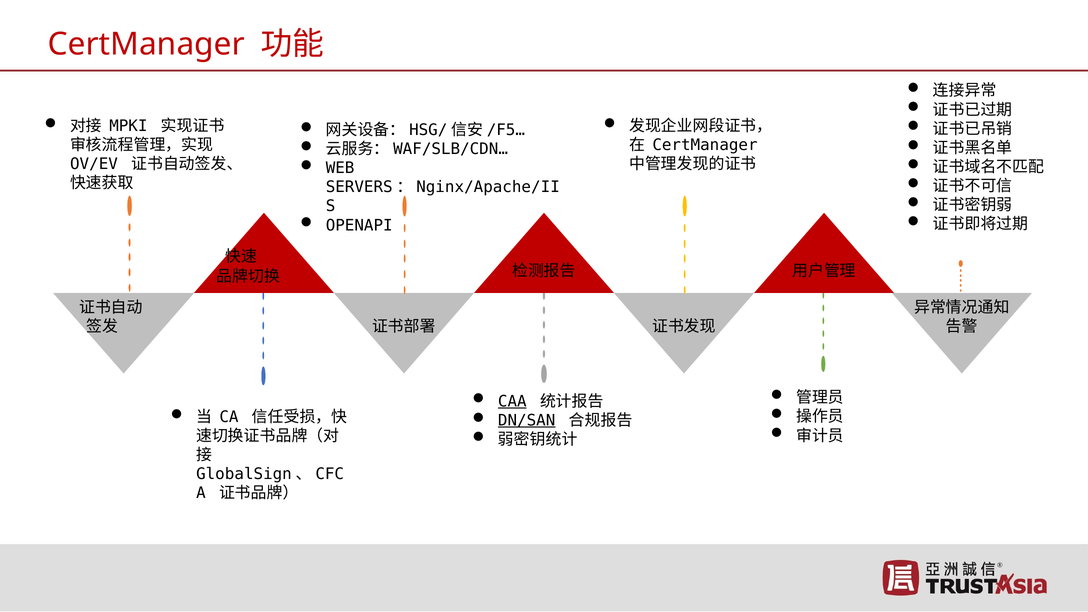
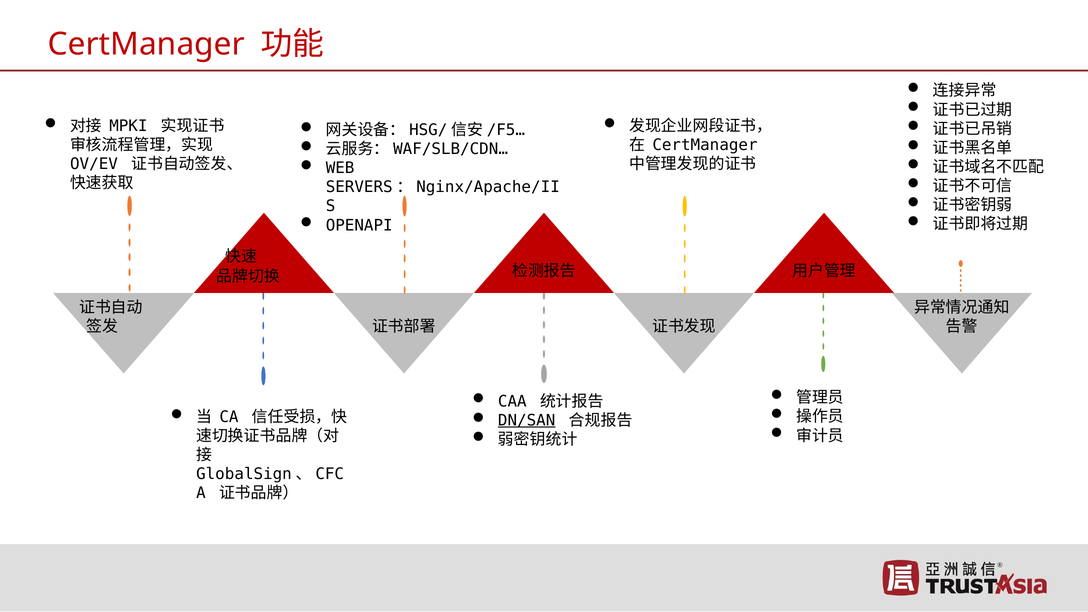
CAA underline: present -> none (512, 401)
